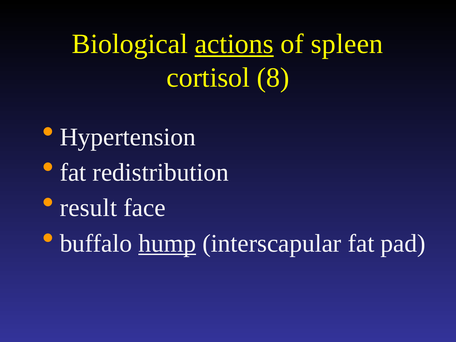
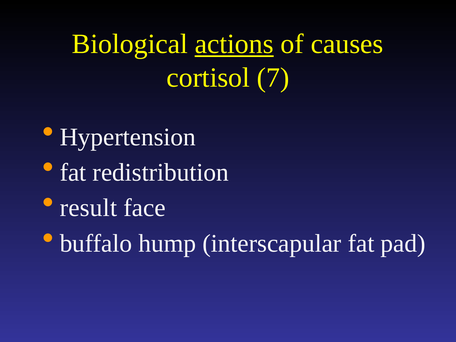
spleen: spleen -> causes (347, 44)
8: 8 -> 7 (273, 78)
hump underline: present -> none (167, 243)
